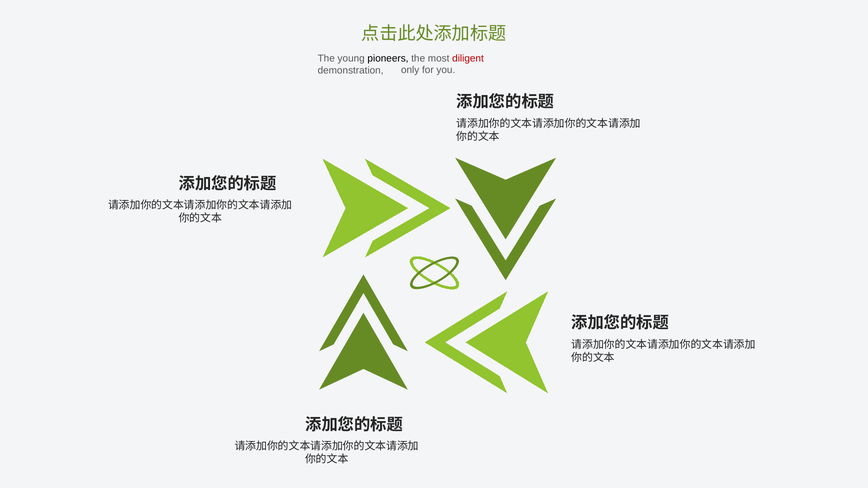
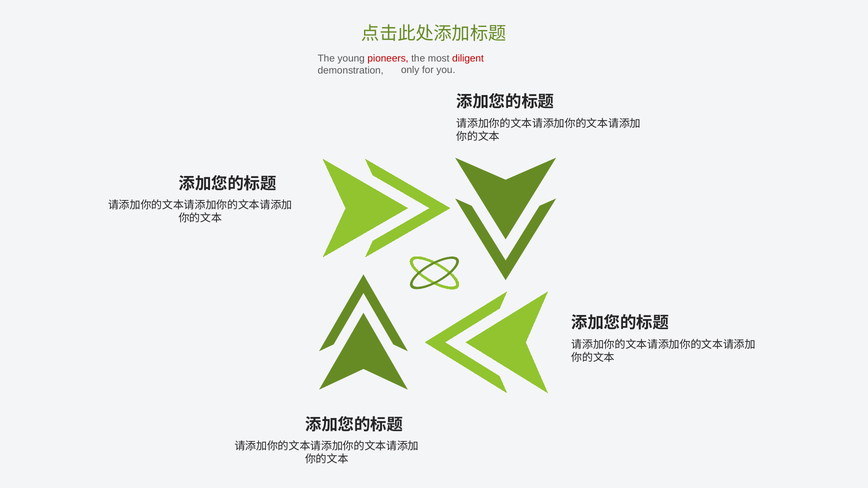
pioneers colour: black -> red (388, 59)
